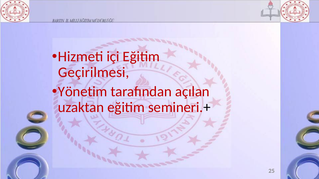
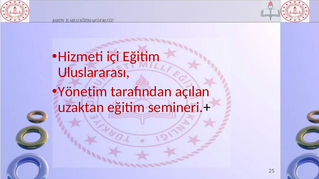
Geçirilmesi: Geçirilmesi -> Uluslararası (94, 73)
